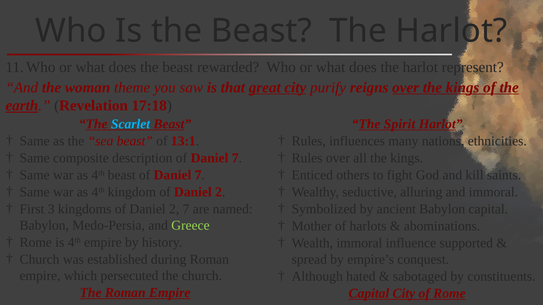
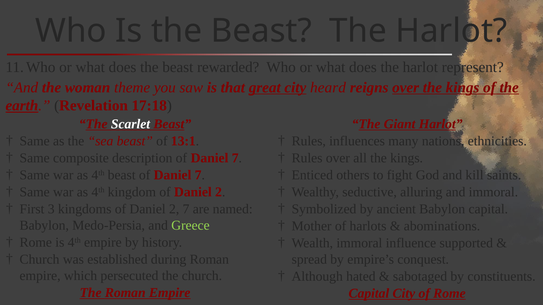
purify: purify -> heard (328, 88)
Scarlet colour: light blue -> white (131, 124)
Spirit: Spirit -> Giant (400, 124)
